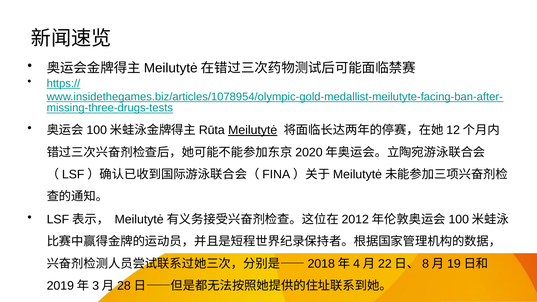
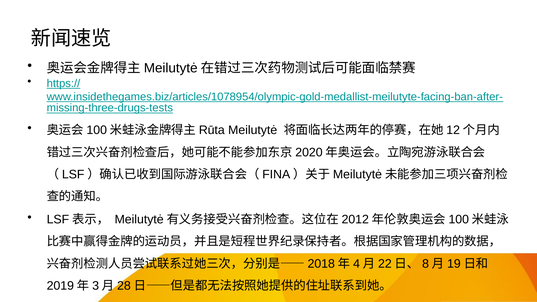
Meilutytė underline: present -> none (253, 130)
